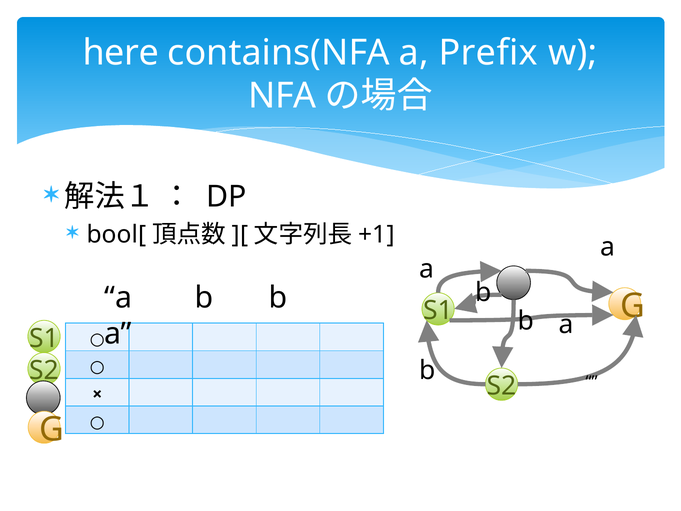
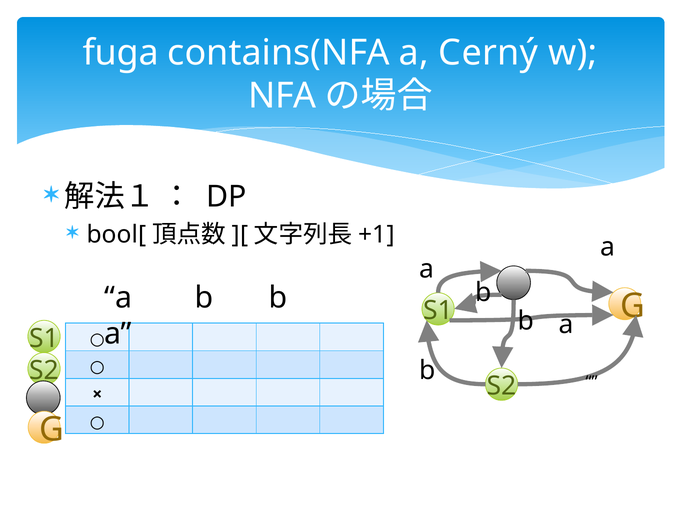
here: here -> fuga (121, 53)
Prefix: Prefix -> Cerný (488, 53)
